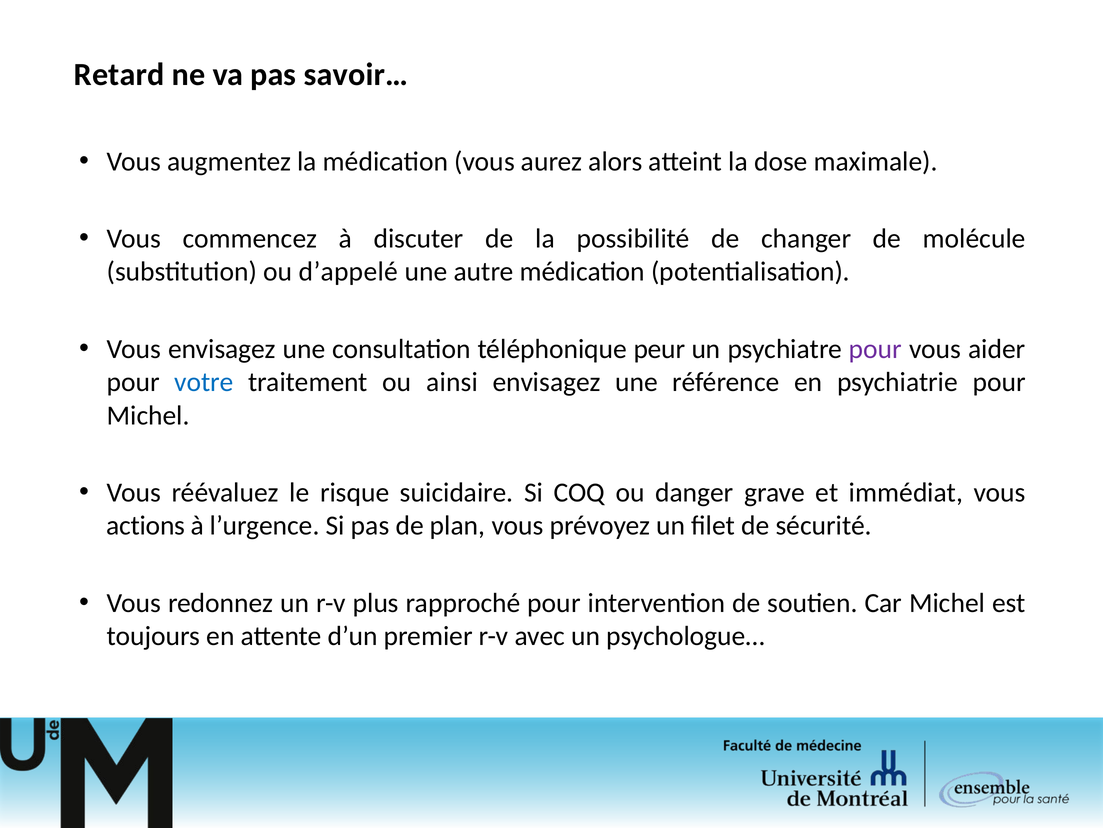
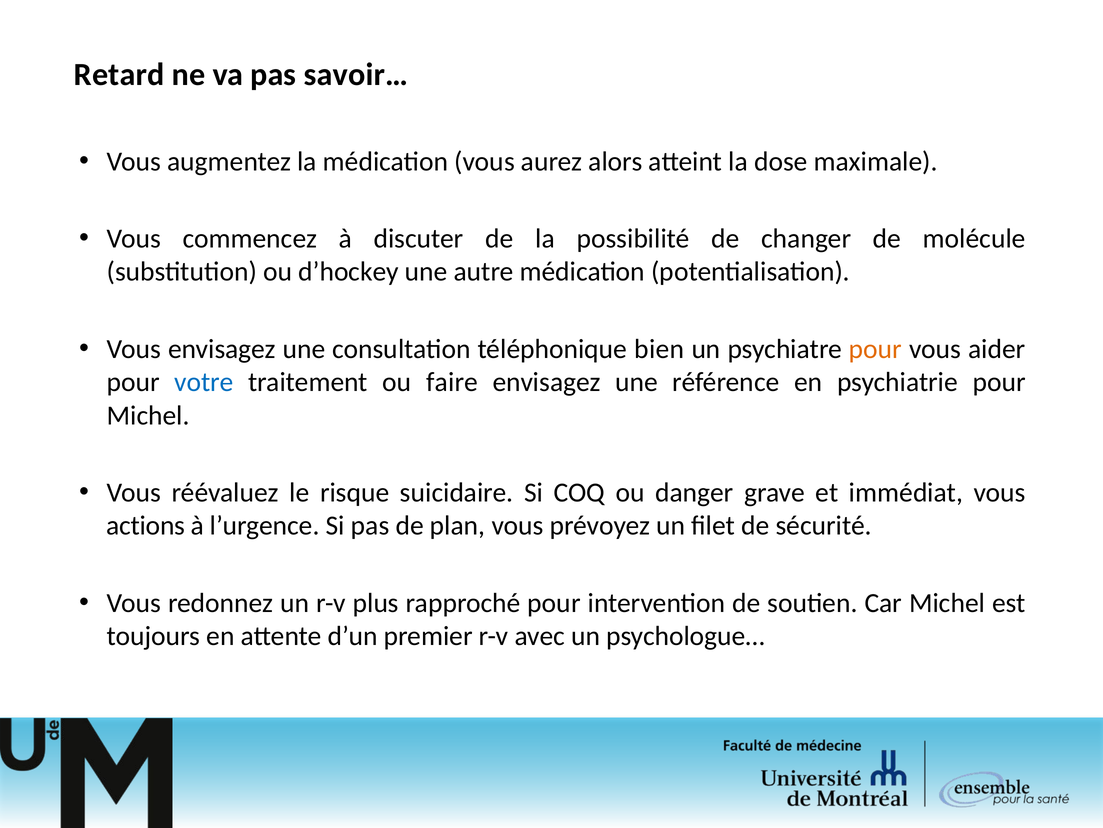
d’appelé: d’appelé -> d’hockey (348, 272)
peur: peur -> bien (659, 349)
pour colour: purple -> orange (875, 349)
ainsi: ainsi -> faire (452, 382)
